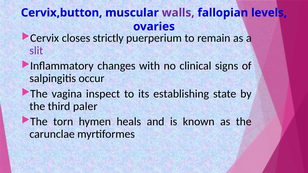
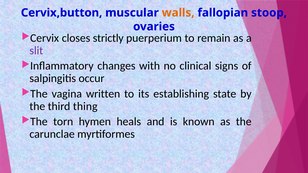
walls colour: purple -> orange (178, 13)
levels: levels -> stoop (269, 13)
inspect: inspect -> written (103, 94)
paler: paler -> thing (85, 106)
